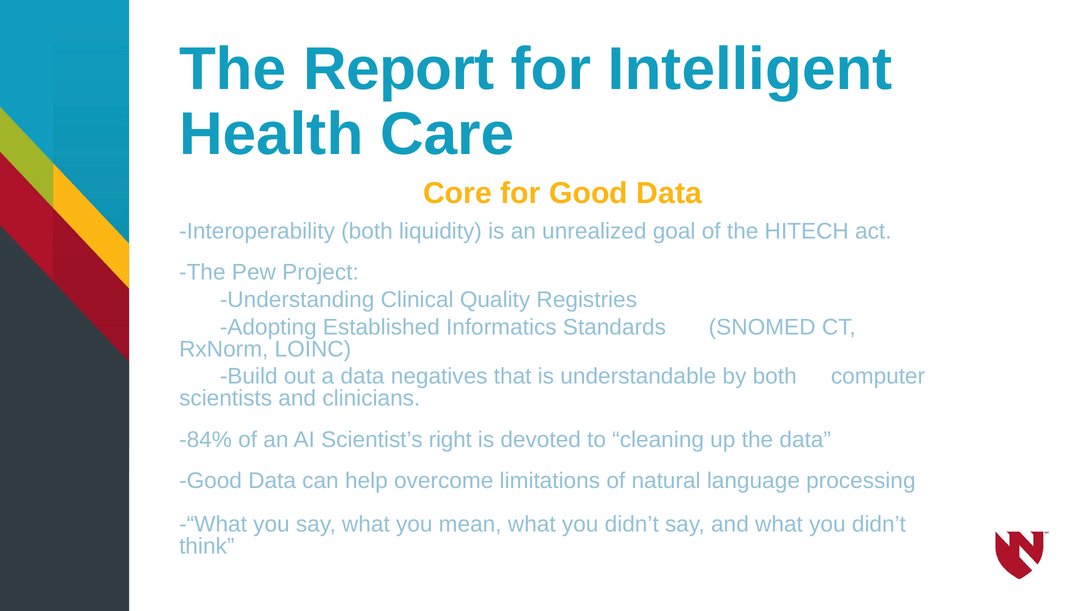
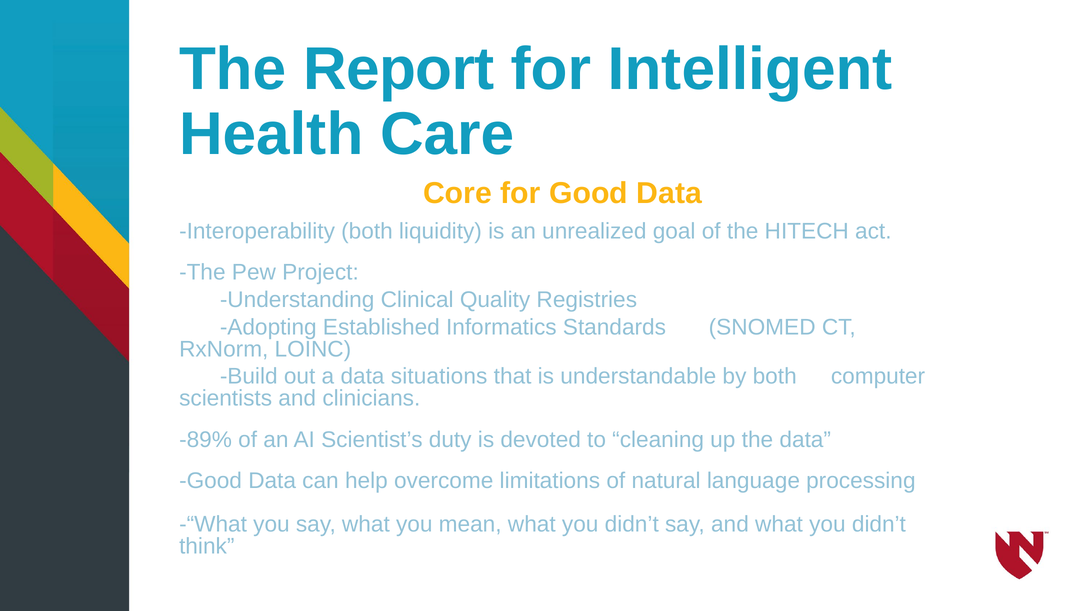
negatives: negatives -> situations (439, 377)
-84%: -84% -> -89% (206, 440)
right: right -> duty (450, 440)
